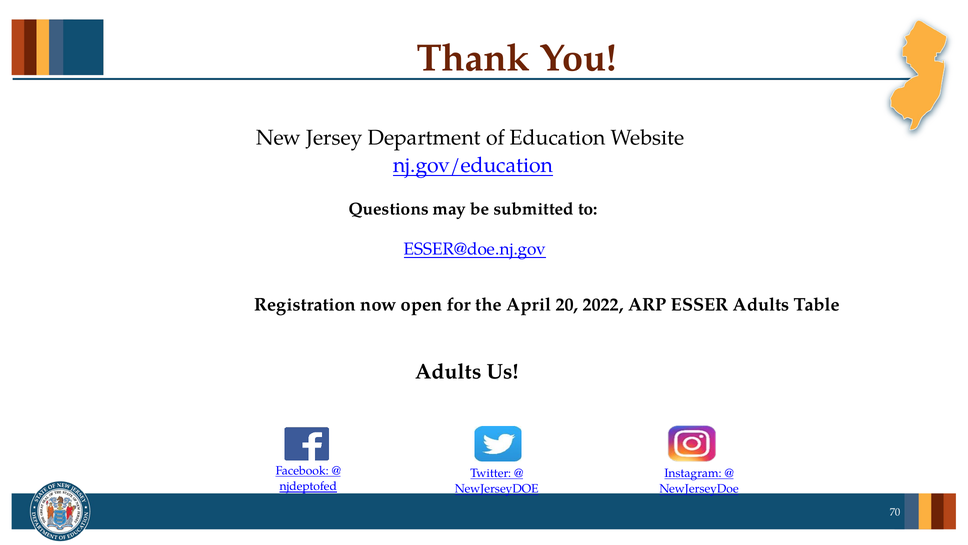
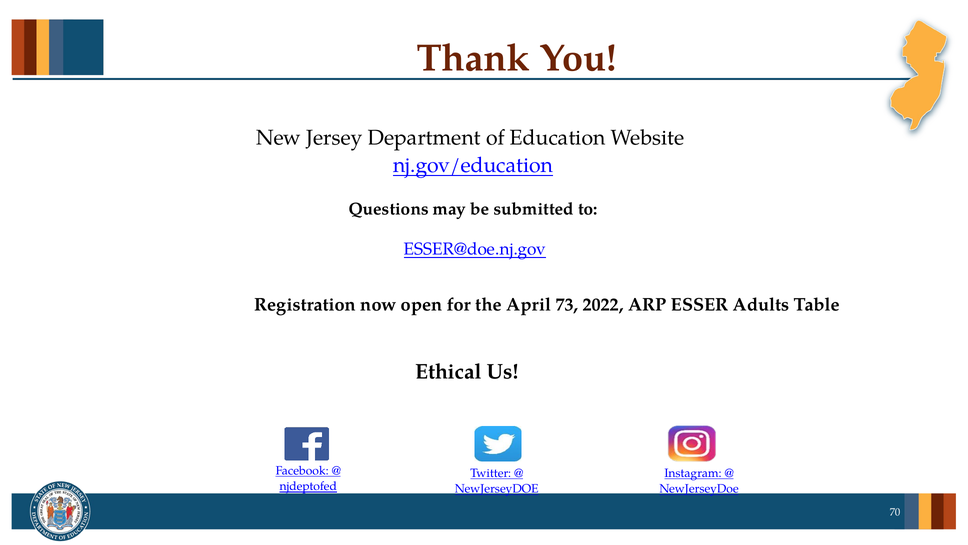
20: 20 -> 73 (567, 305)
Adults: Adults -> Ethical (448, 371)
